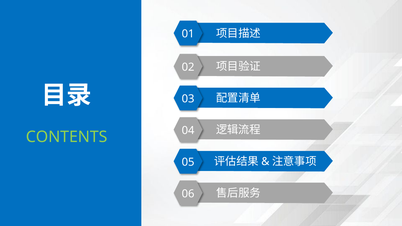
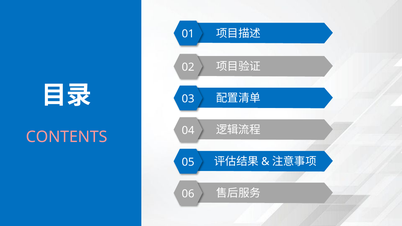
CONTENTS colour: light green -> pink (67, 137)
